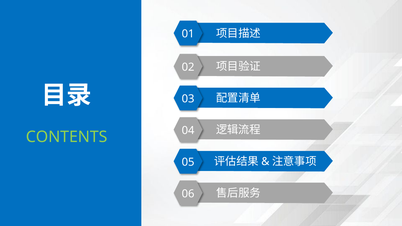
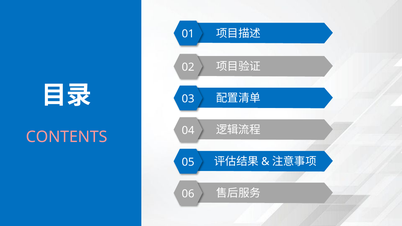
CONTENTS colour: light green -> pink (67, 137)
